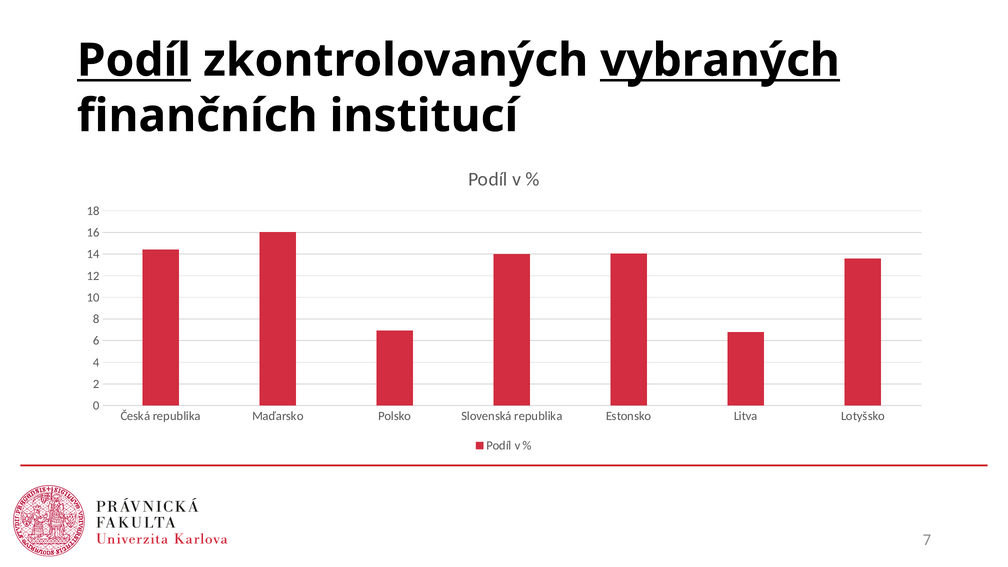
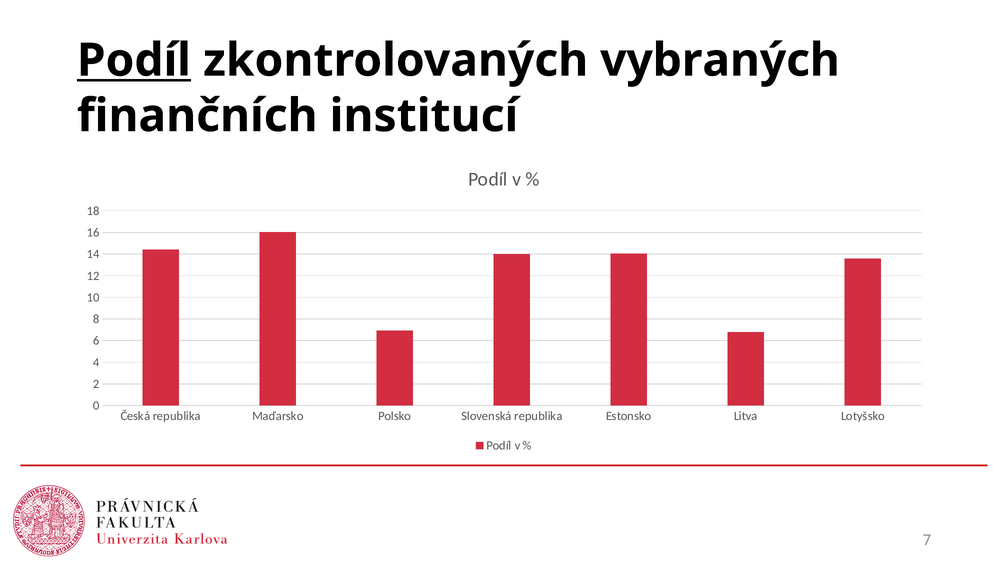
vybraných underline: present -> none (720, 60)
